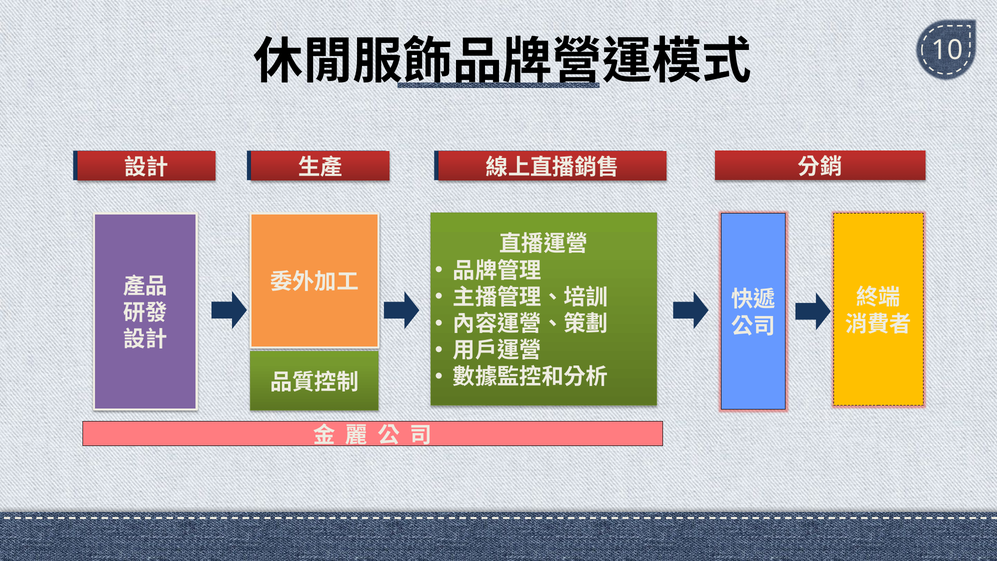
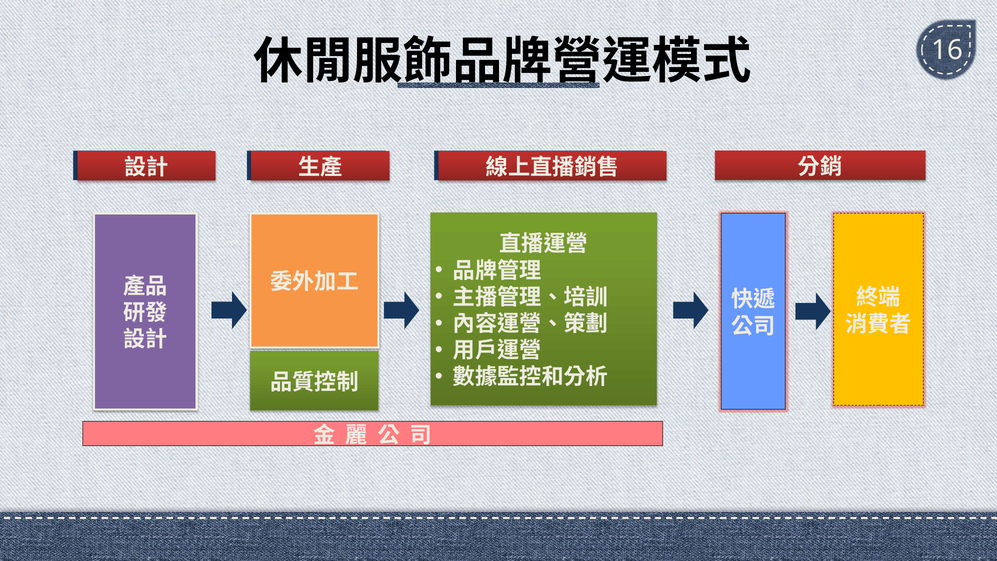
10: 10 -> 16 (947, 50)
